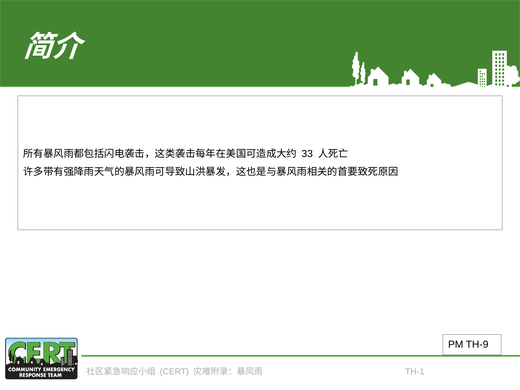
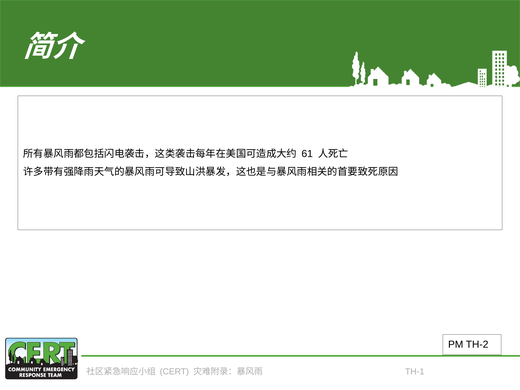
33: 33 -> 61 (307, 154)
TH-9: TH-9 -> TH-2 (477, 345)
